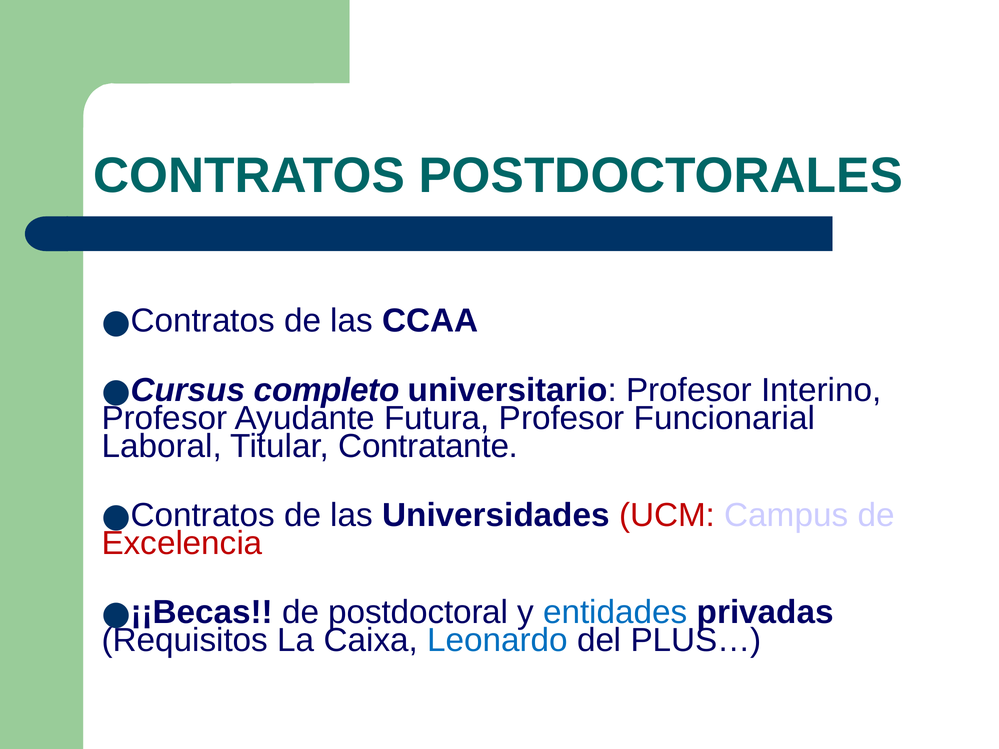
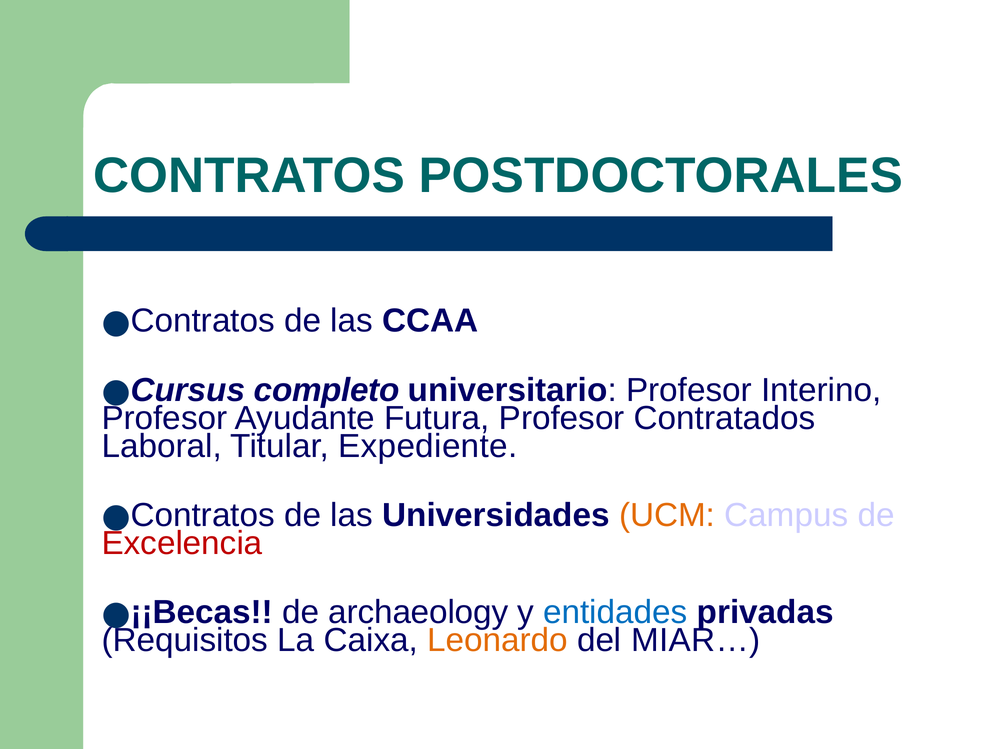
Funcionarial: Funcionarial -> Contratados (725, 418)
Contratante: Contratante -> Expediente (428, 446)
UCM colour: red -> orange (667, 515)
postdoctoral: postdoctoral -> archaeology (418, 613)
Leonardo colour: blue -> orange (497, 641)
PLUS…: PLUS… -> MIAR… (696, 641)
